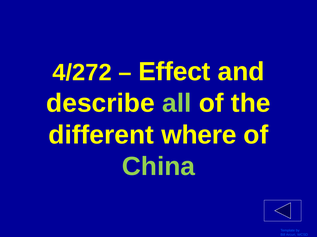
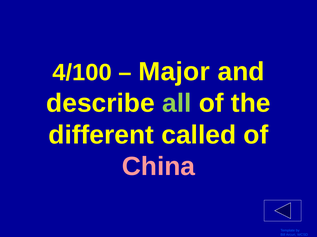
4/272: 4/272 -> 4/100 (82, 73)
Effect: Effect -> Major (174, 72)
where: where -> called (199, 135)
China colour: light green -> pink (158, 167)
